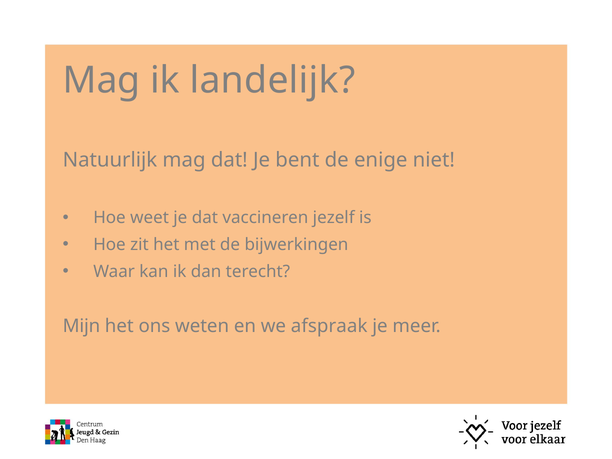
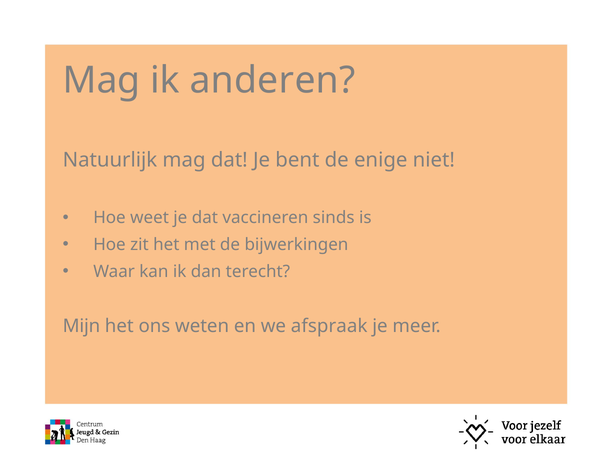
landelijk: landelijk -> anderen (273, 81)
jezelf: jezelf -> sinds (334, 218)
